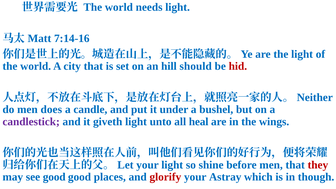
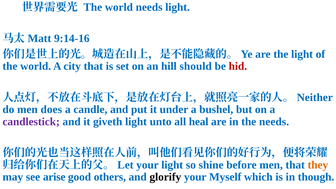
7:14-16: 7:14-16 -> 9:14-16 (72, 38)
the wings: wings -> needs (274, 122)
they colour: red -> orange (318, 165)
see good: good -> arise (54, 177)
places: places -> others (110, 177)
glorify colour: red -> black (165, 177)
Astray: Astray -> Myself (225, 177)
